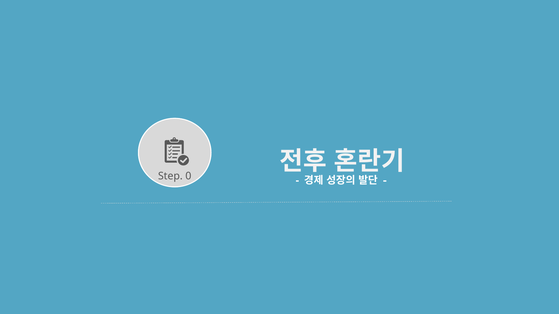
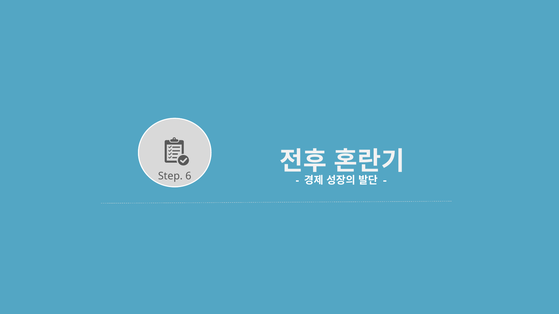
0: 0 -> 6 (188, 176)
